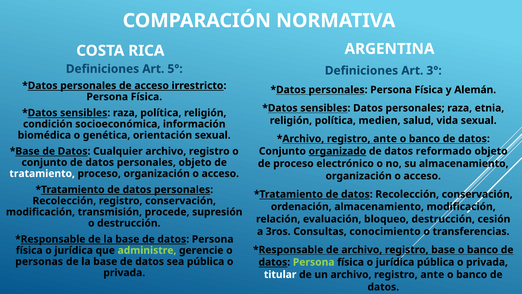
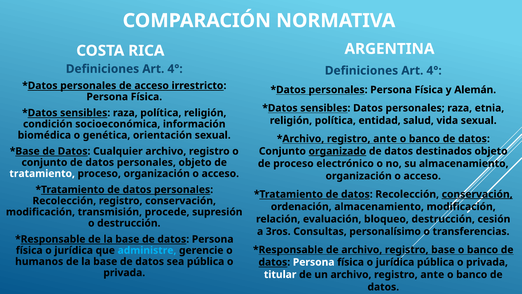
5°: 5° -> 4° (175, 69)
3°: 3° -> 4° (434, 71)
medien: medien -> entidad (380, 120)
reformado: reformado -> destinados (444, 151)
conservación underline: none -> present (477, 194)
conocimiento: conocimiento -> personalísimo (385, 231)
administre colour: light green -> light blue (147, 250)
personas: personas -> humanos (39, 261)
Persona colour: light green -> white (314, 262)
